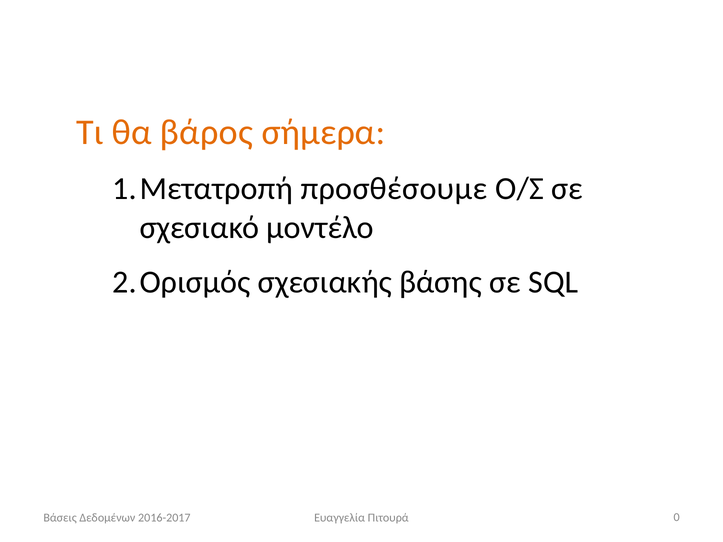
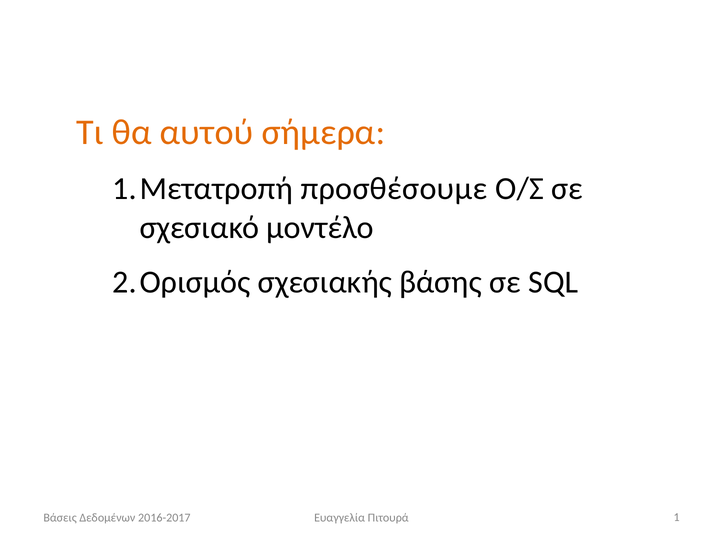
βάρος: βάρος -> αυτού (207, 132)
0: 0 -> 1 (677, 518)
